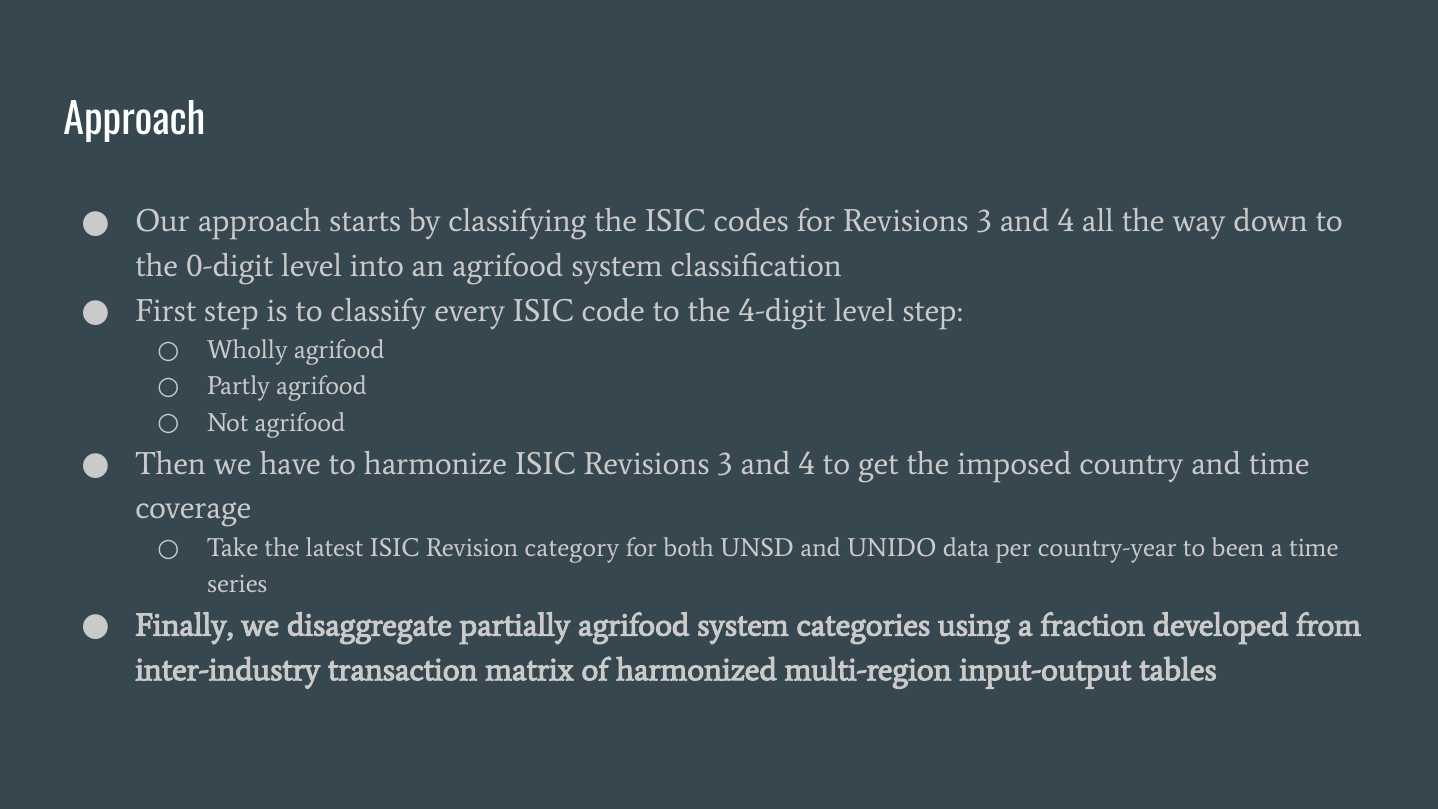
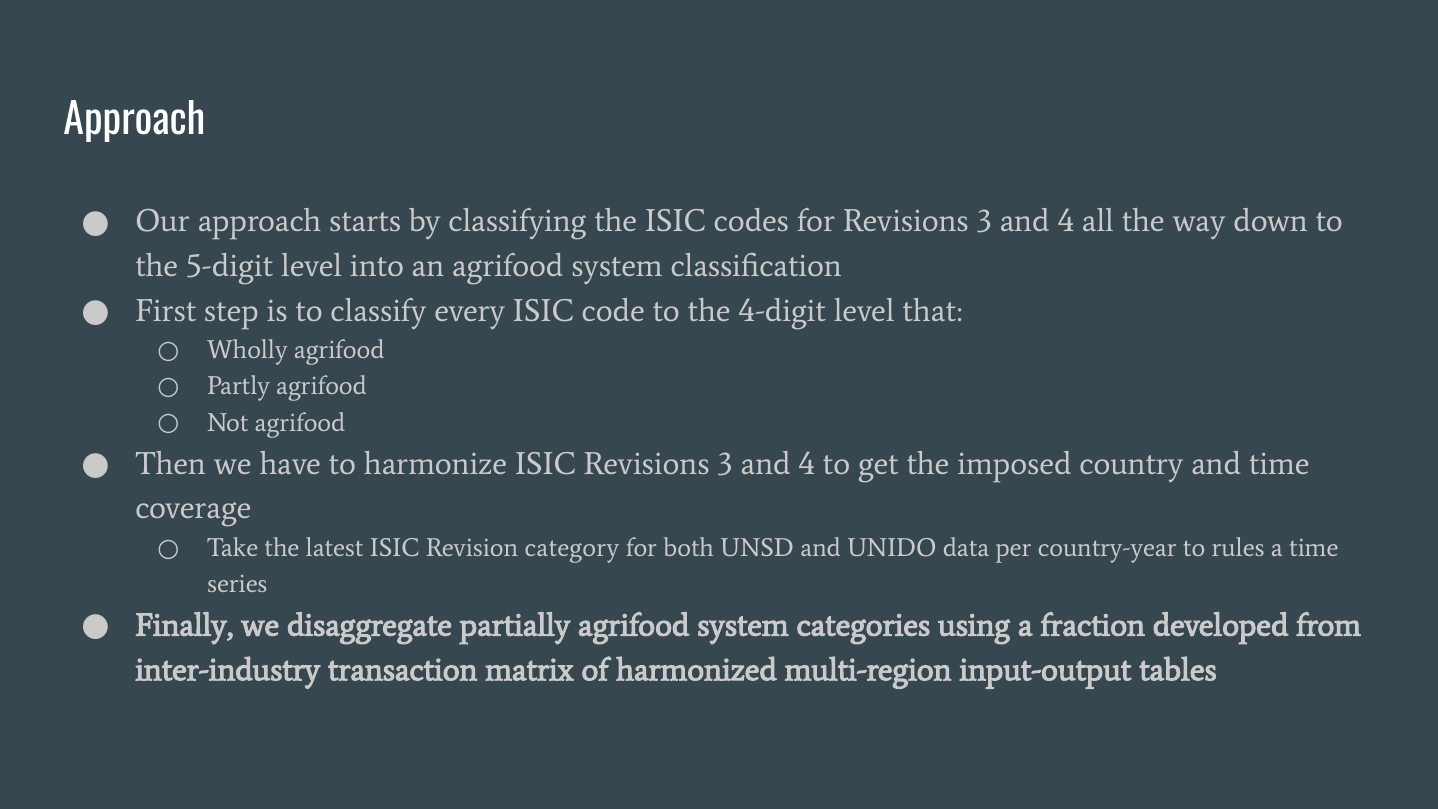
0-digit: 0-digit -> 5-digit (230, 266)
level step: step -> that (932, 311)
been: been -> rules (1238, 548)
